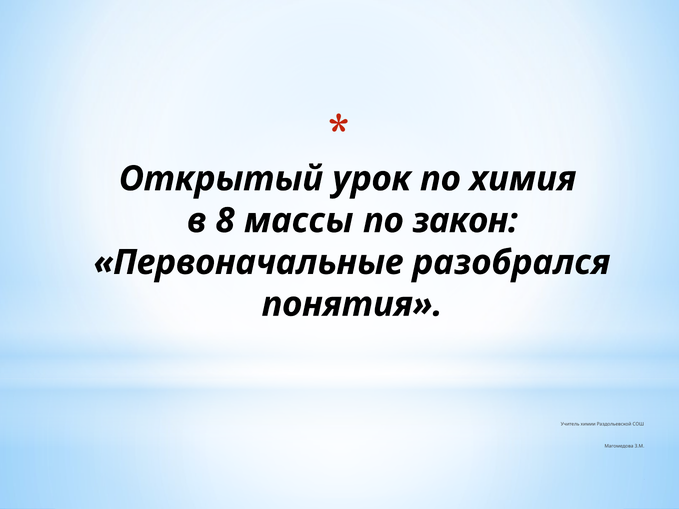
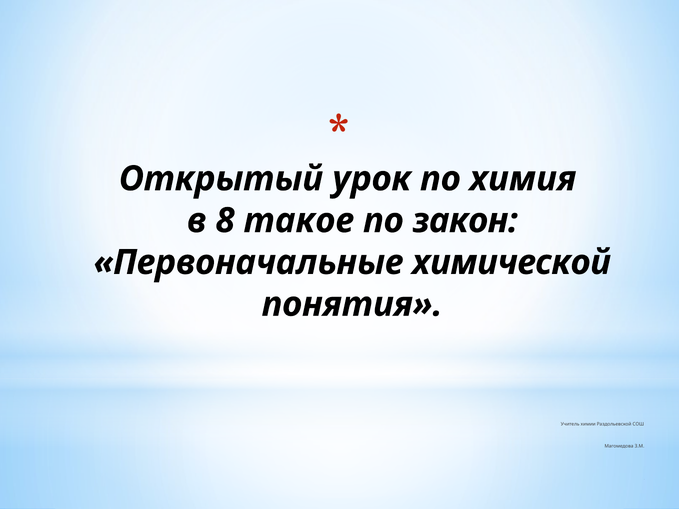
массы: массы -> такое (299, 221)
разобрался: разобрался -> химической (512, 263)
